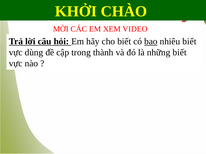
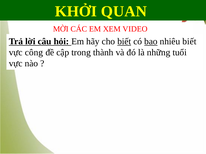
CHÀO: CHÀO -> QUAN (124, 11)
biết underline: none -> present (124, 42)
dùng: dùng -> công (34, 53)
những biết: biết -> tuổi (180, 53)
